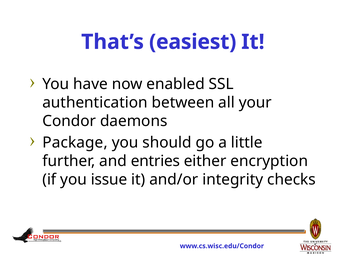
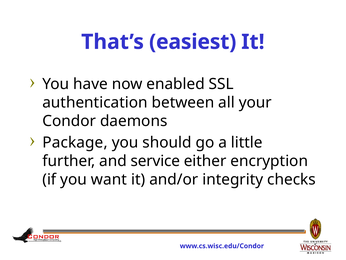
entries: entries -> service (155, 161)
issue: issue -> want (109, 179)
